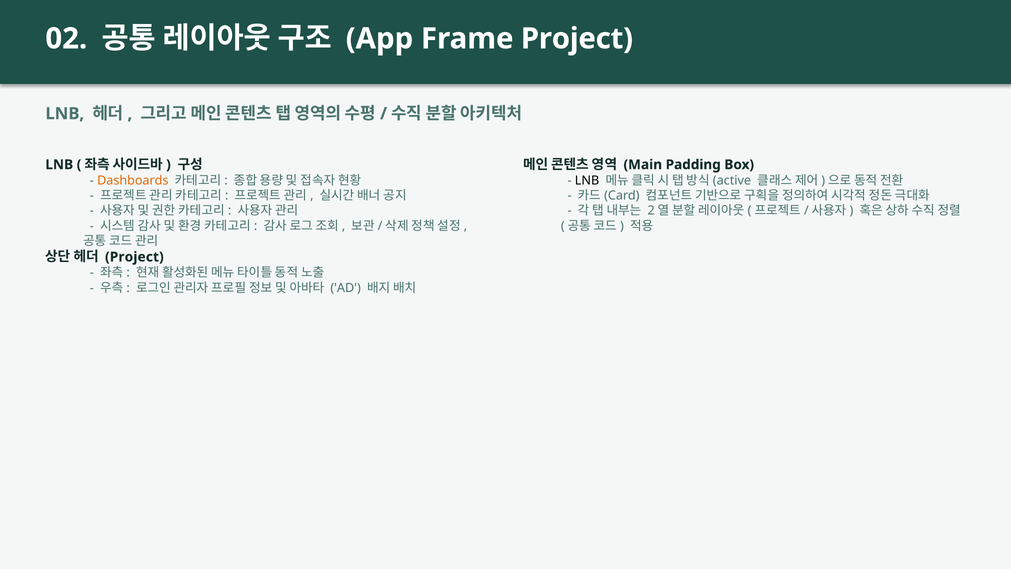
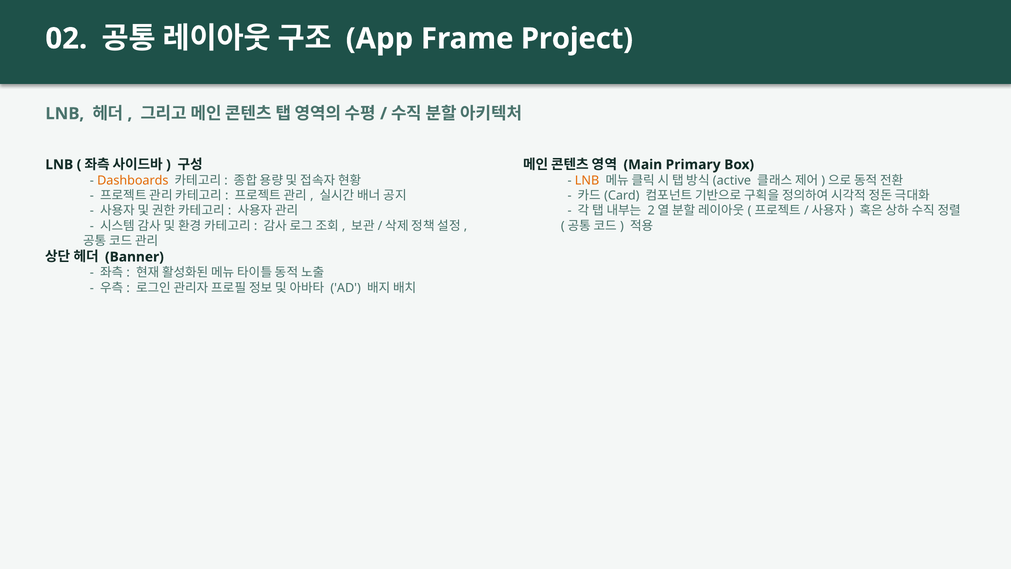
Padding: Padding -> Primary (693, 165)
LNB colour: black -> orange (587, 180)
Project: Project -> Banner (134, 257)
